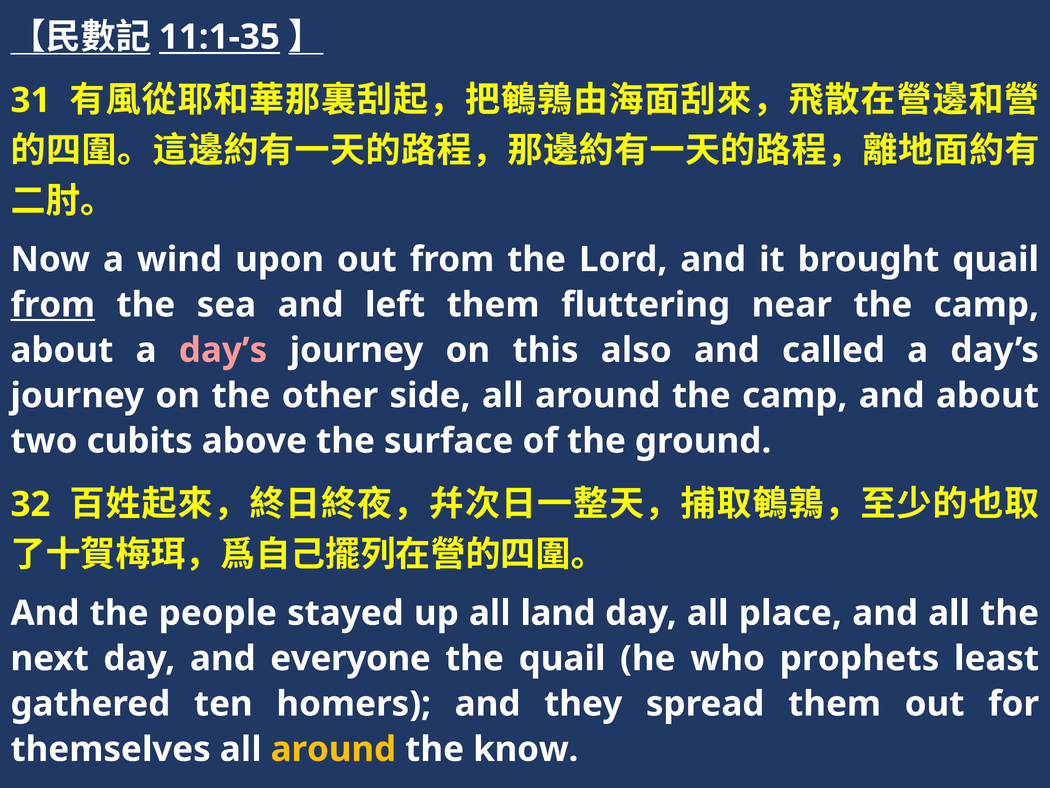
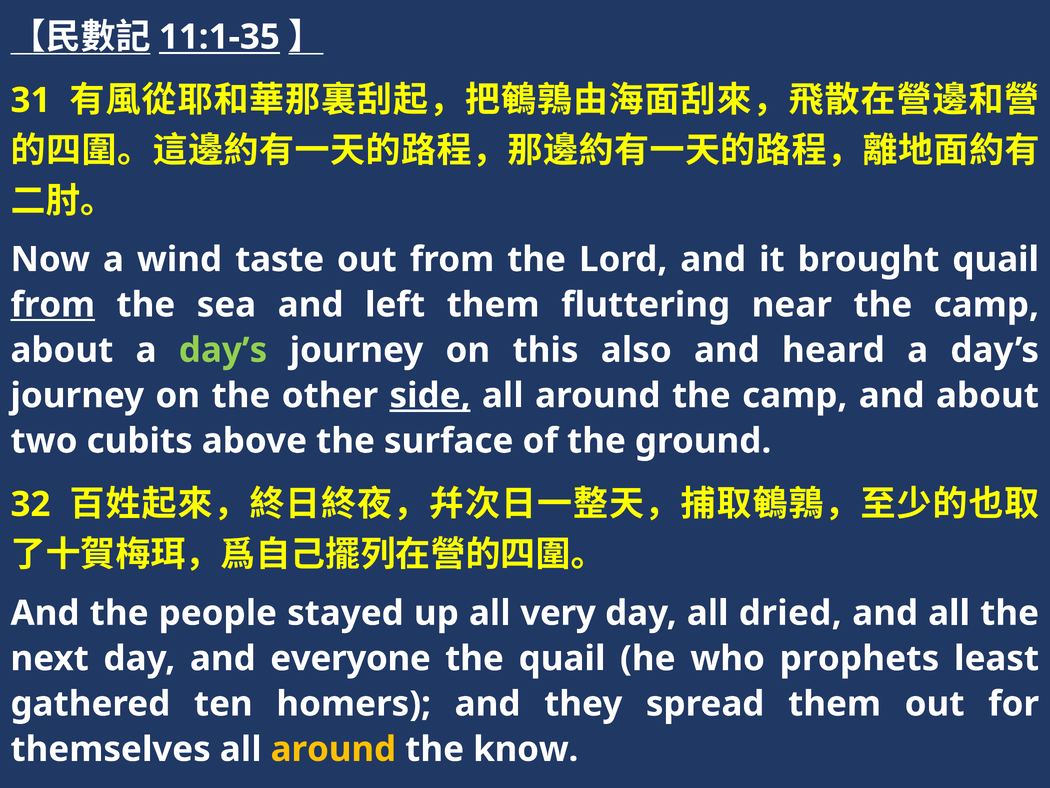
upon: upon -> taste (280, 259)
day’s colour: pink -> light green (223, 350)
called: called -> heard (833, 350)
side underline: none -> present (430, 395)
land: land -> very (558, 613)
place: place -> dried (790, 613)
